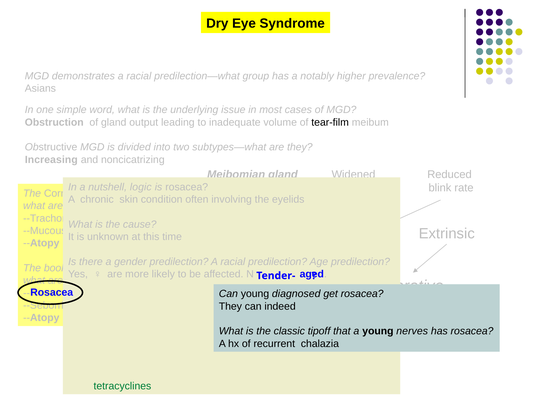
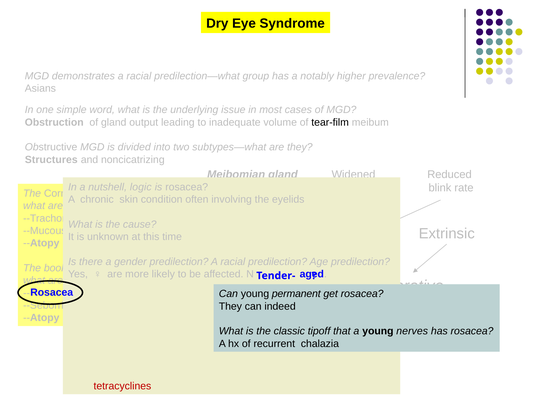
Increasing: Increasing -> Structures (51, 160)
diagnosed: diagnosed -> permanent (296, 294)
tetracyclines colour: green -> red (122, 387)
